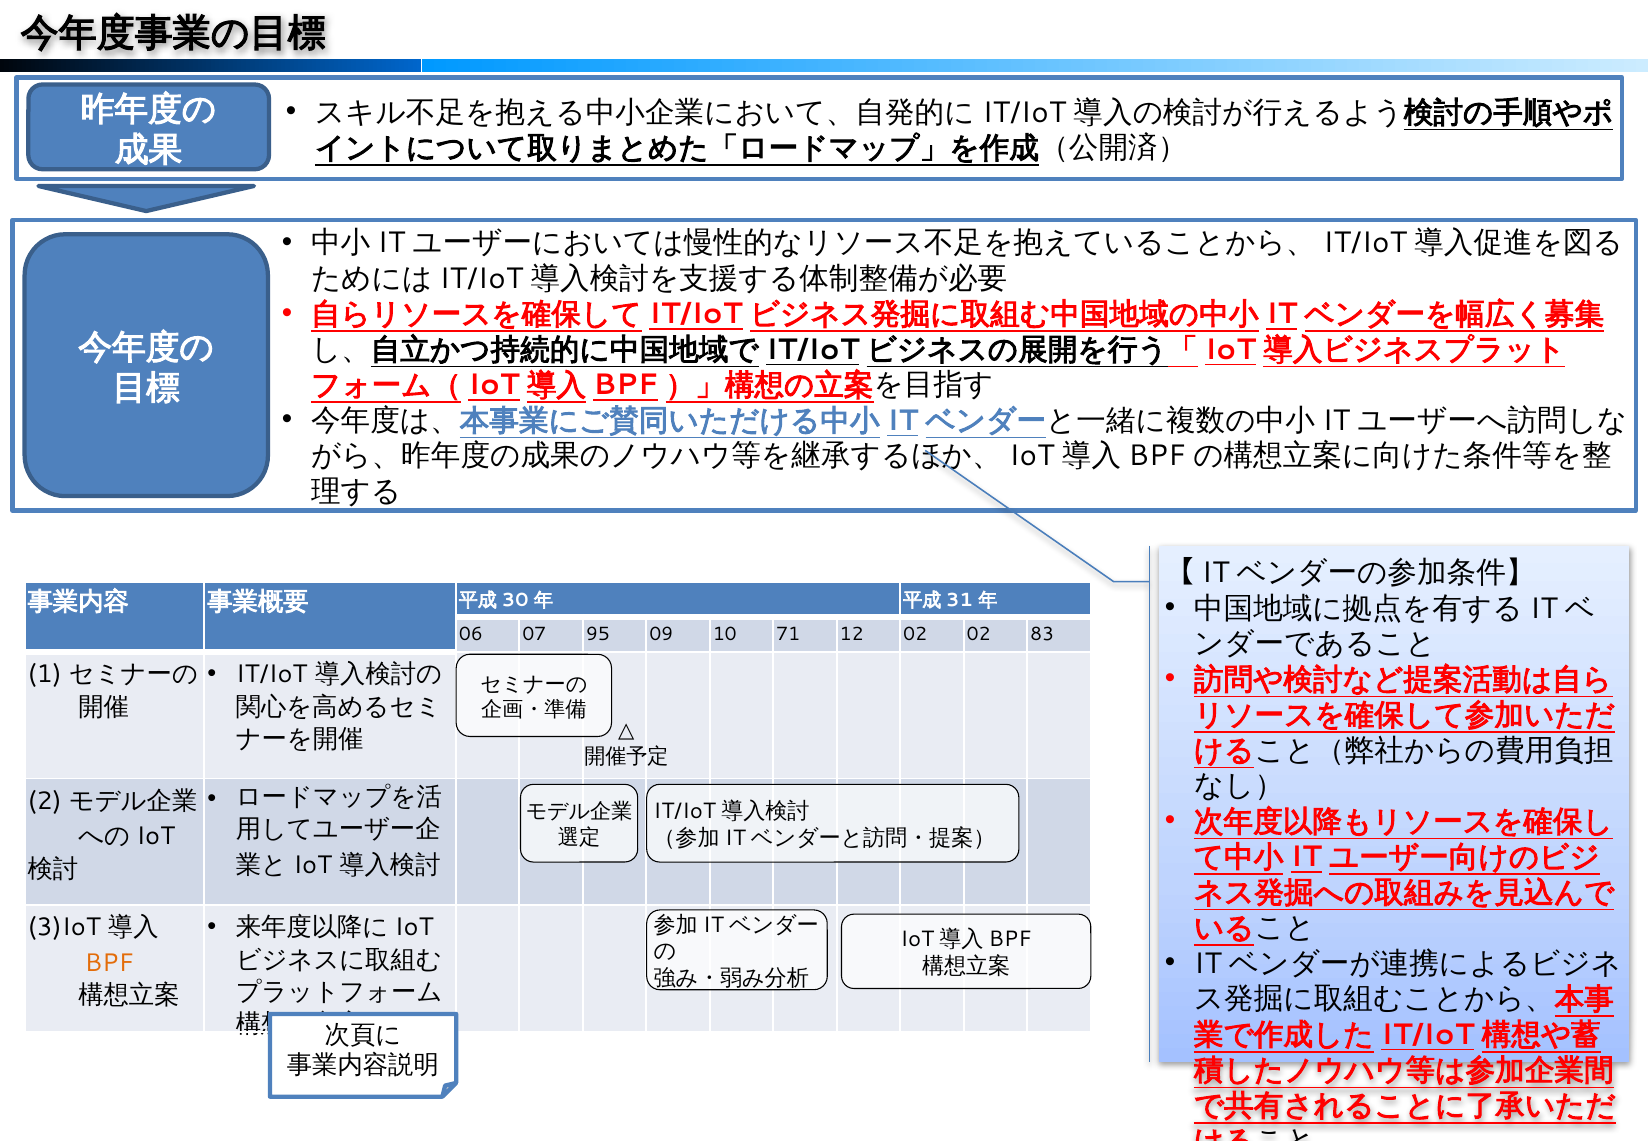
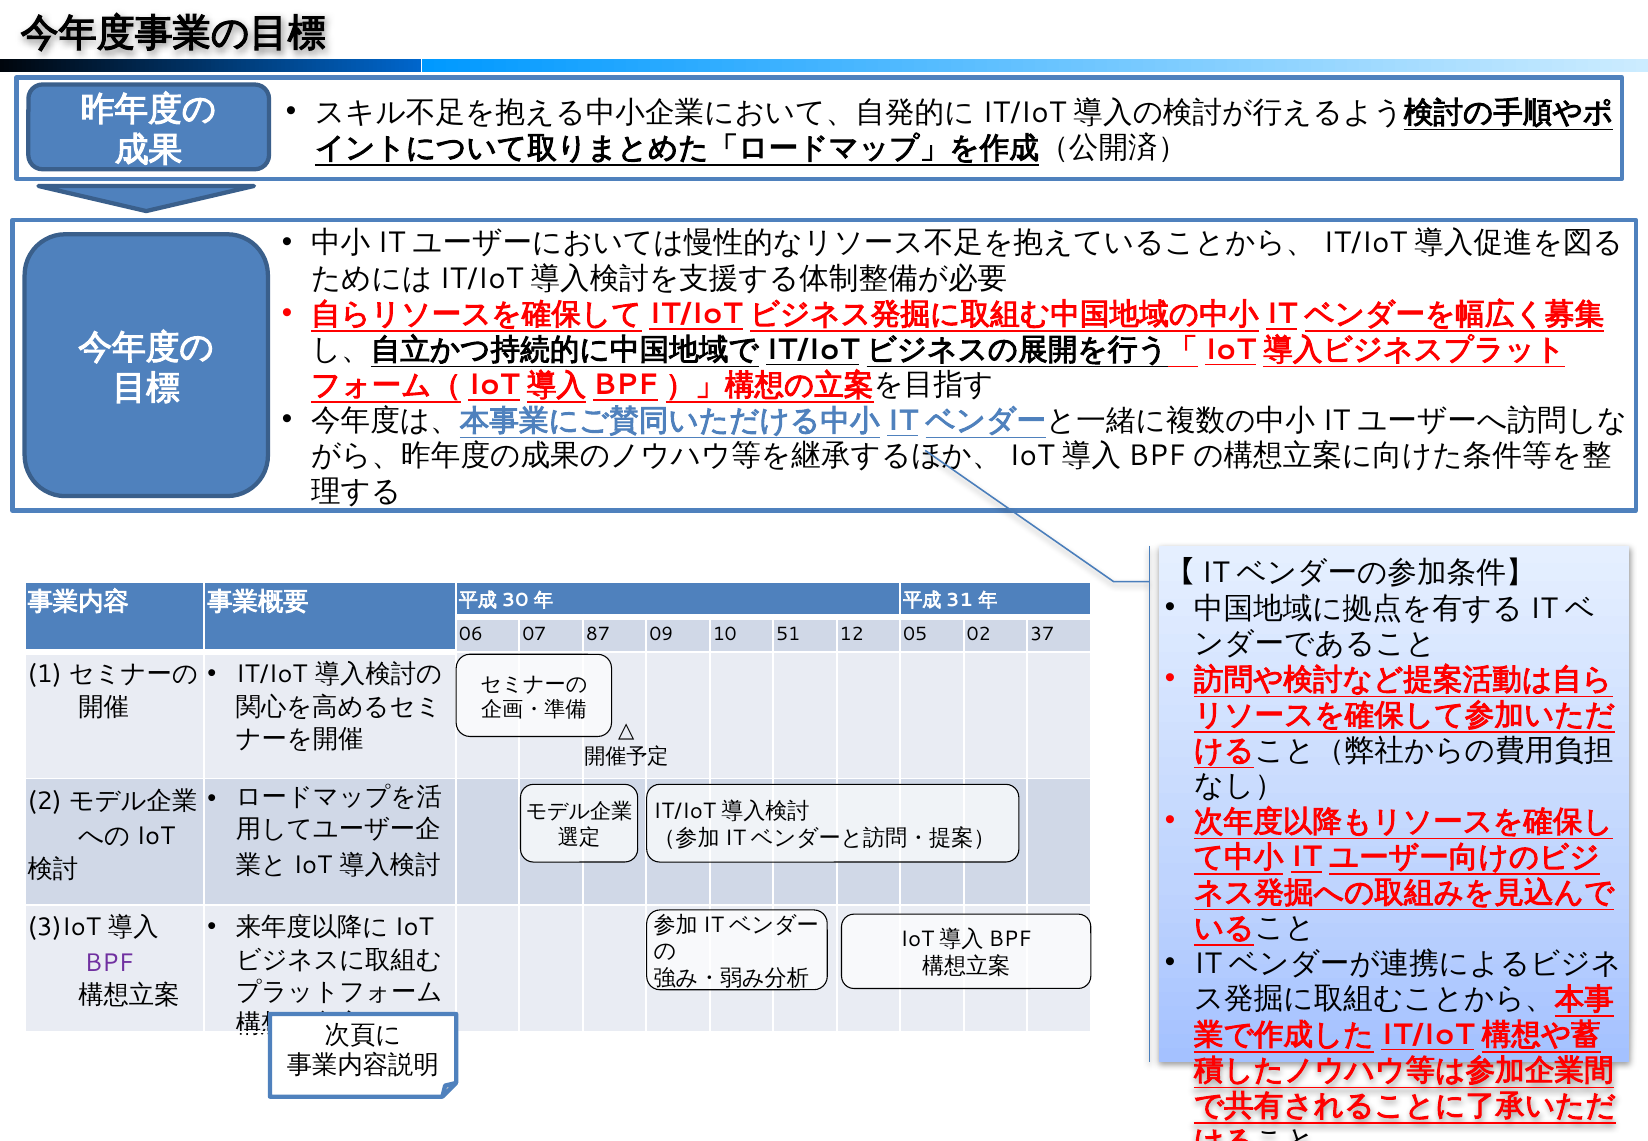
95: 95 -> 87 (598, 634)
71: 71 -> 51 (788, 634)
12 02: 02 -> 05 (915, 634)
83: 83 -> 37 (1042, 634)
BPF colour: orange -> purple (109, 963)
